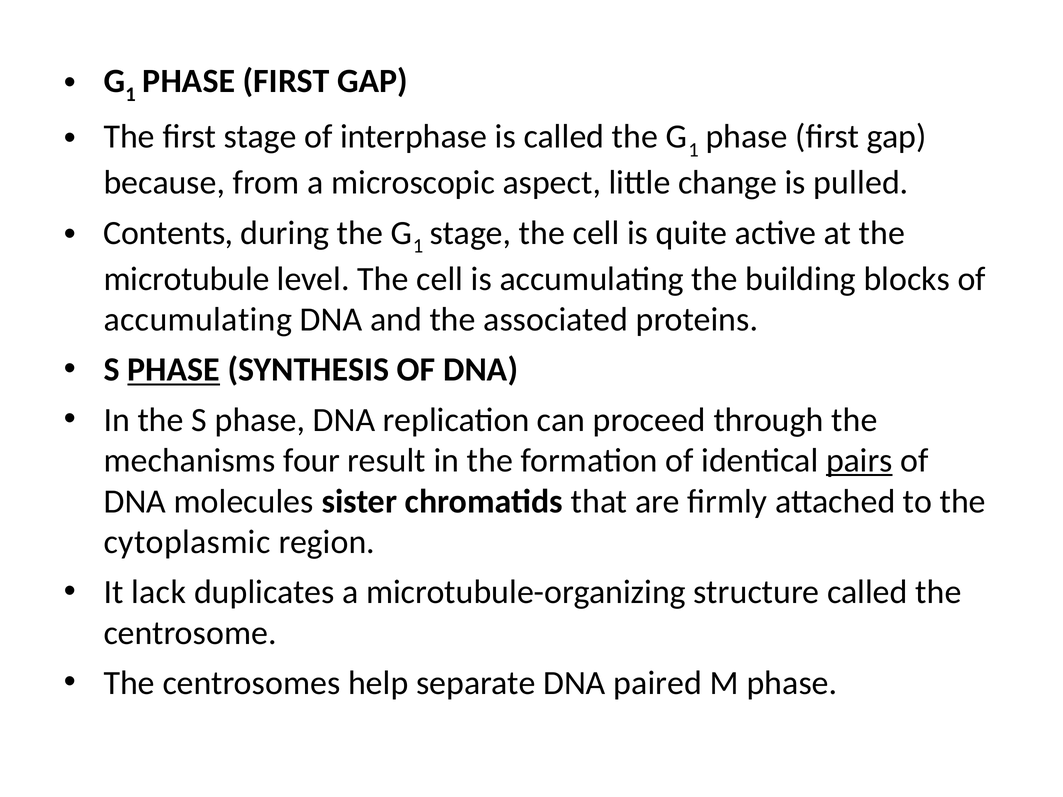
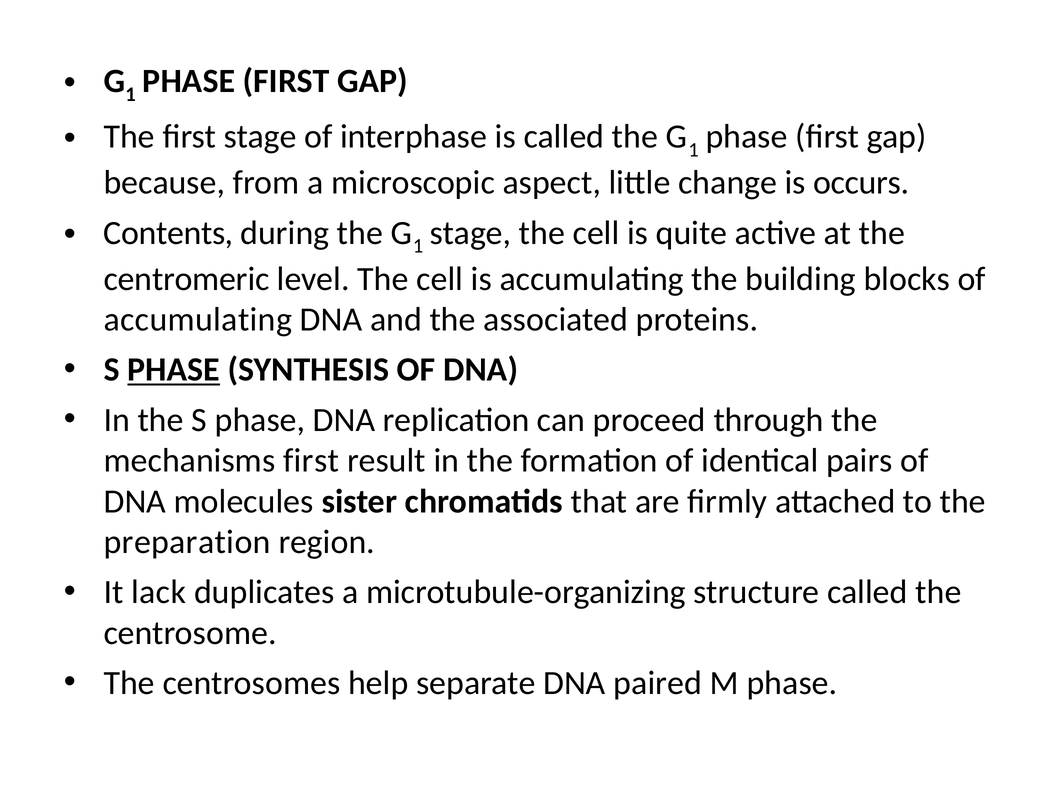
pulled: pulled -> occurs (861, 183)
microtubule: microtubule -> centromeric (187, 279)
mechanisms four: four -> first (311, 461)
pairs underline: present -> none (859, 461)
cytoplasmic: cytoplasmic -> preparation (187, 542)
